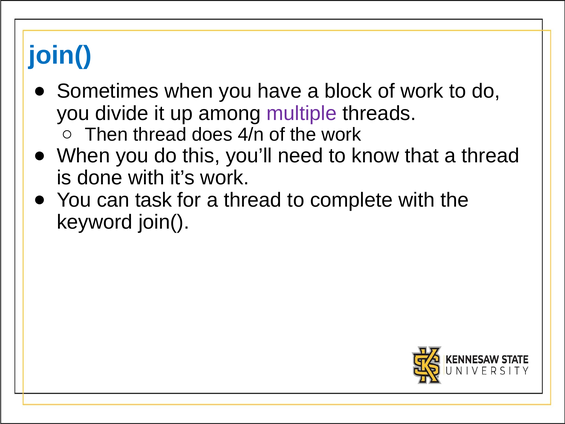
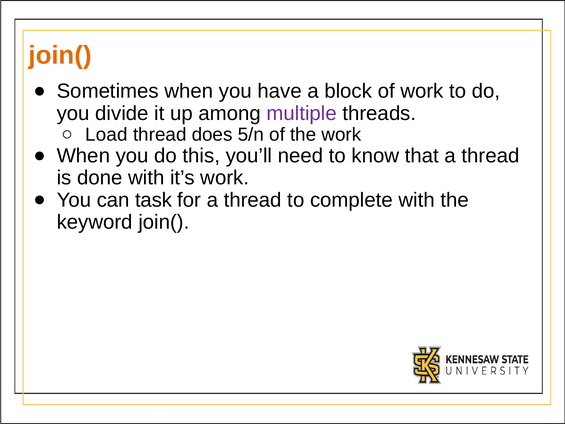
join( colour: blue -> orange (60, 55)
Then: Then -> Load (106, 134)
4/n: 4/n -> 5/n (251, 134)
